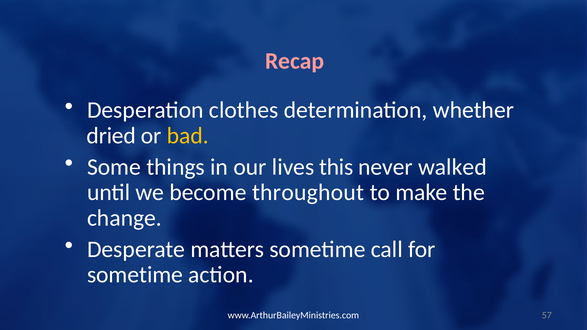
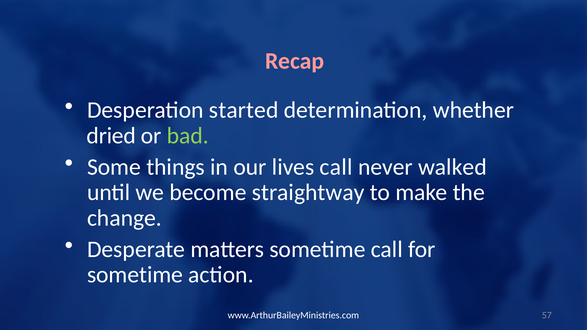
clothes: clothes -> started (244, 110)
bad colour: yellow -> light green (188, 136)
lives this: this -> call (336, 167)
throughout: throughout -> straightway (308, 193)
